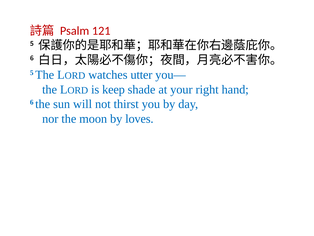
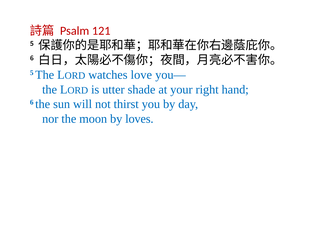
utter: utter -> love (141, 75)
keep: keep -> utter (113, 89)
